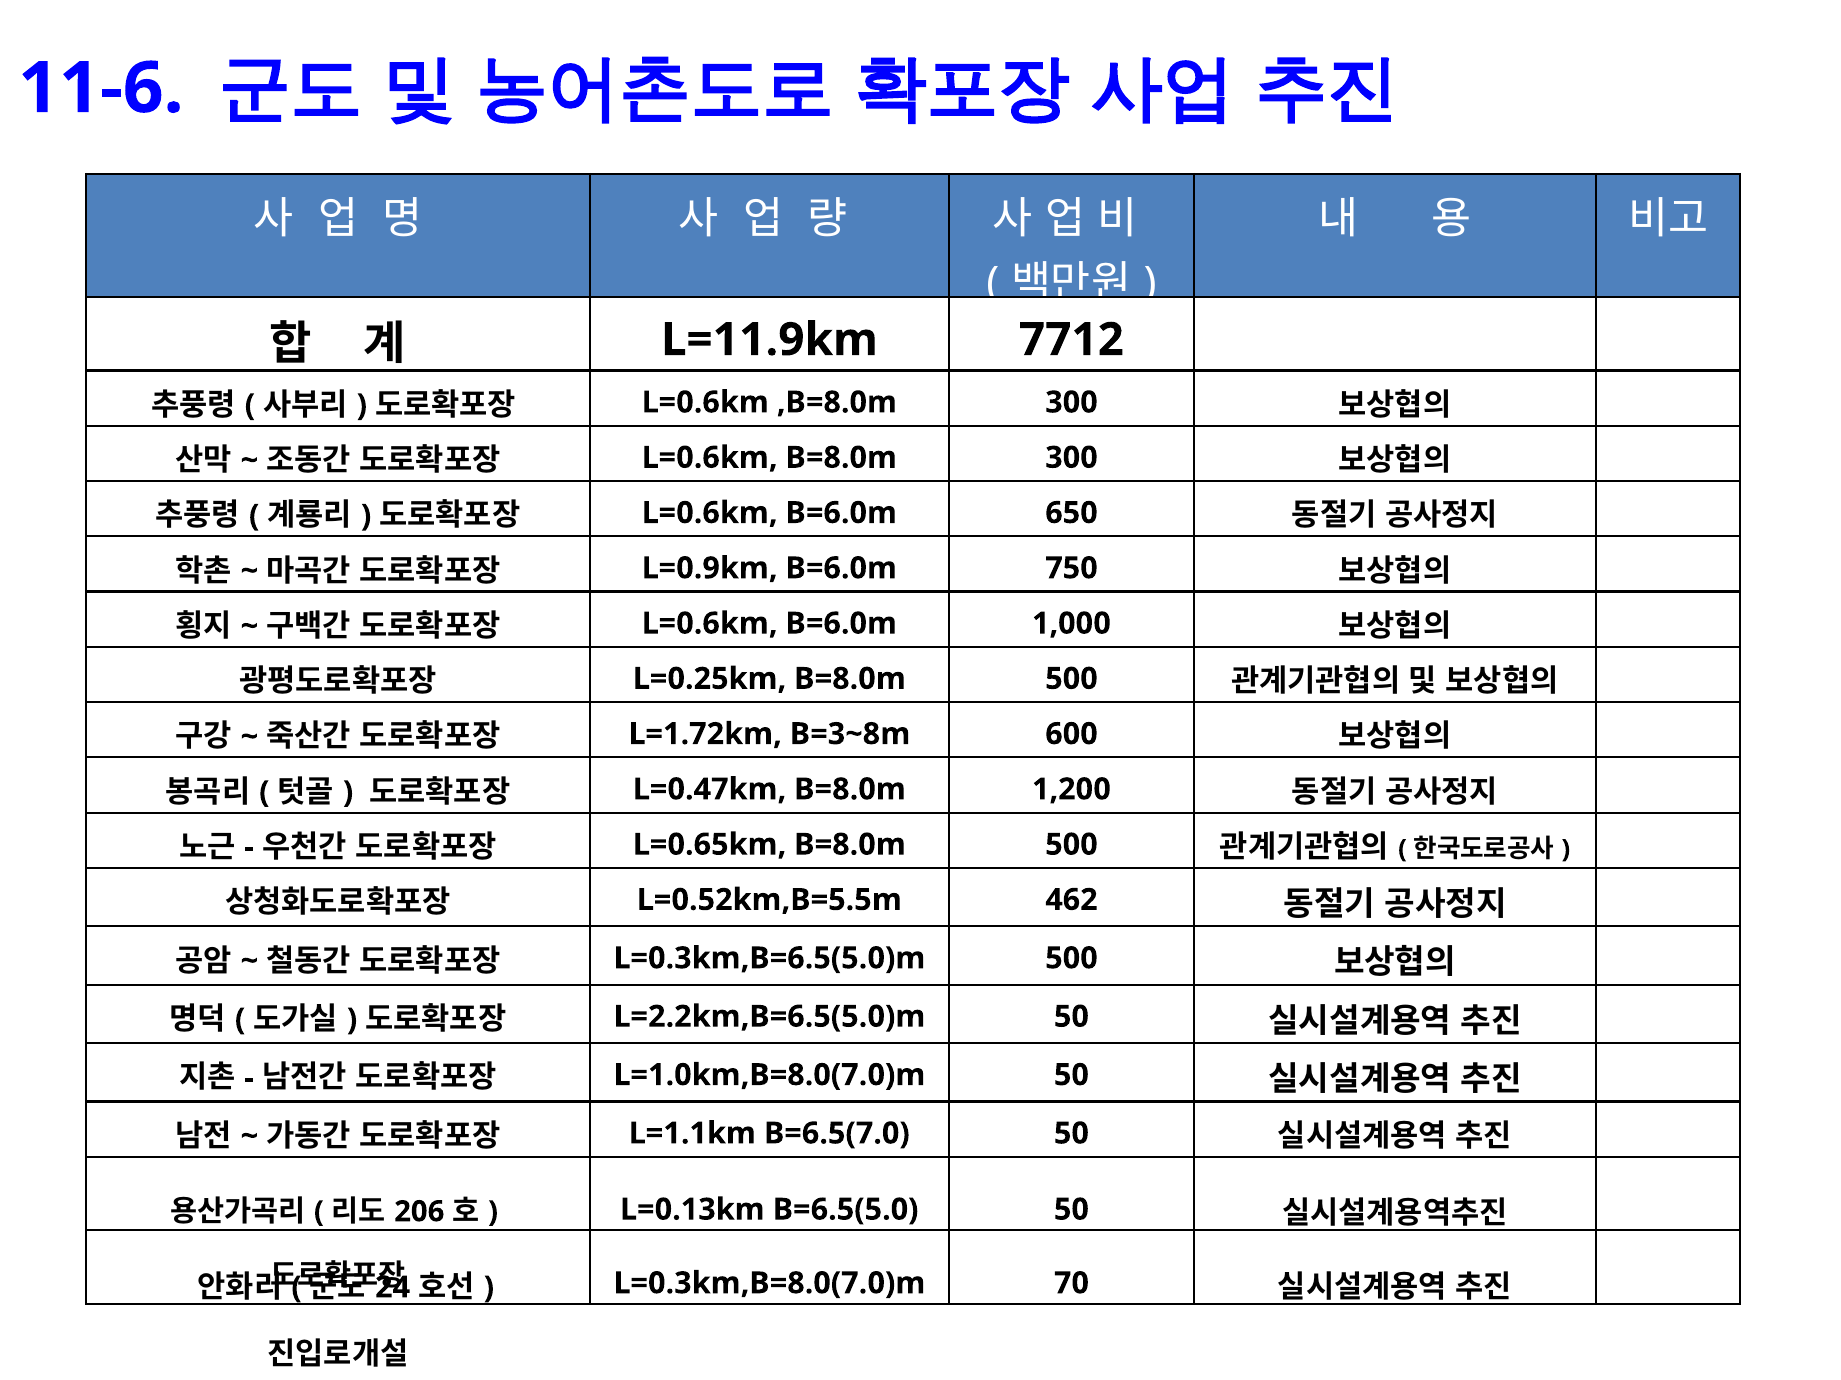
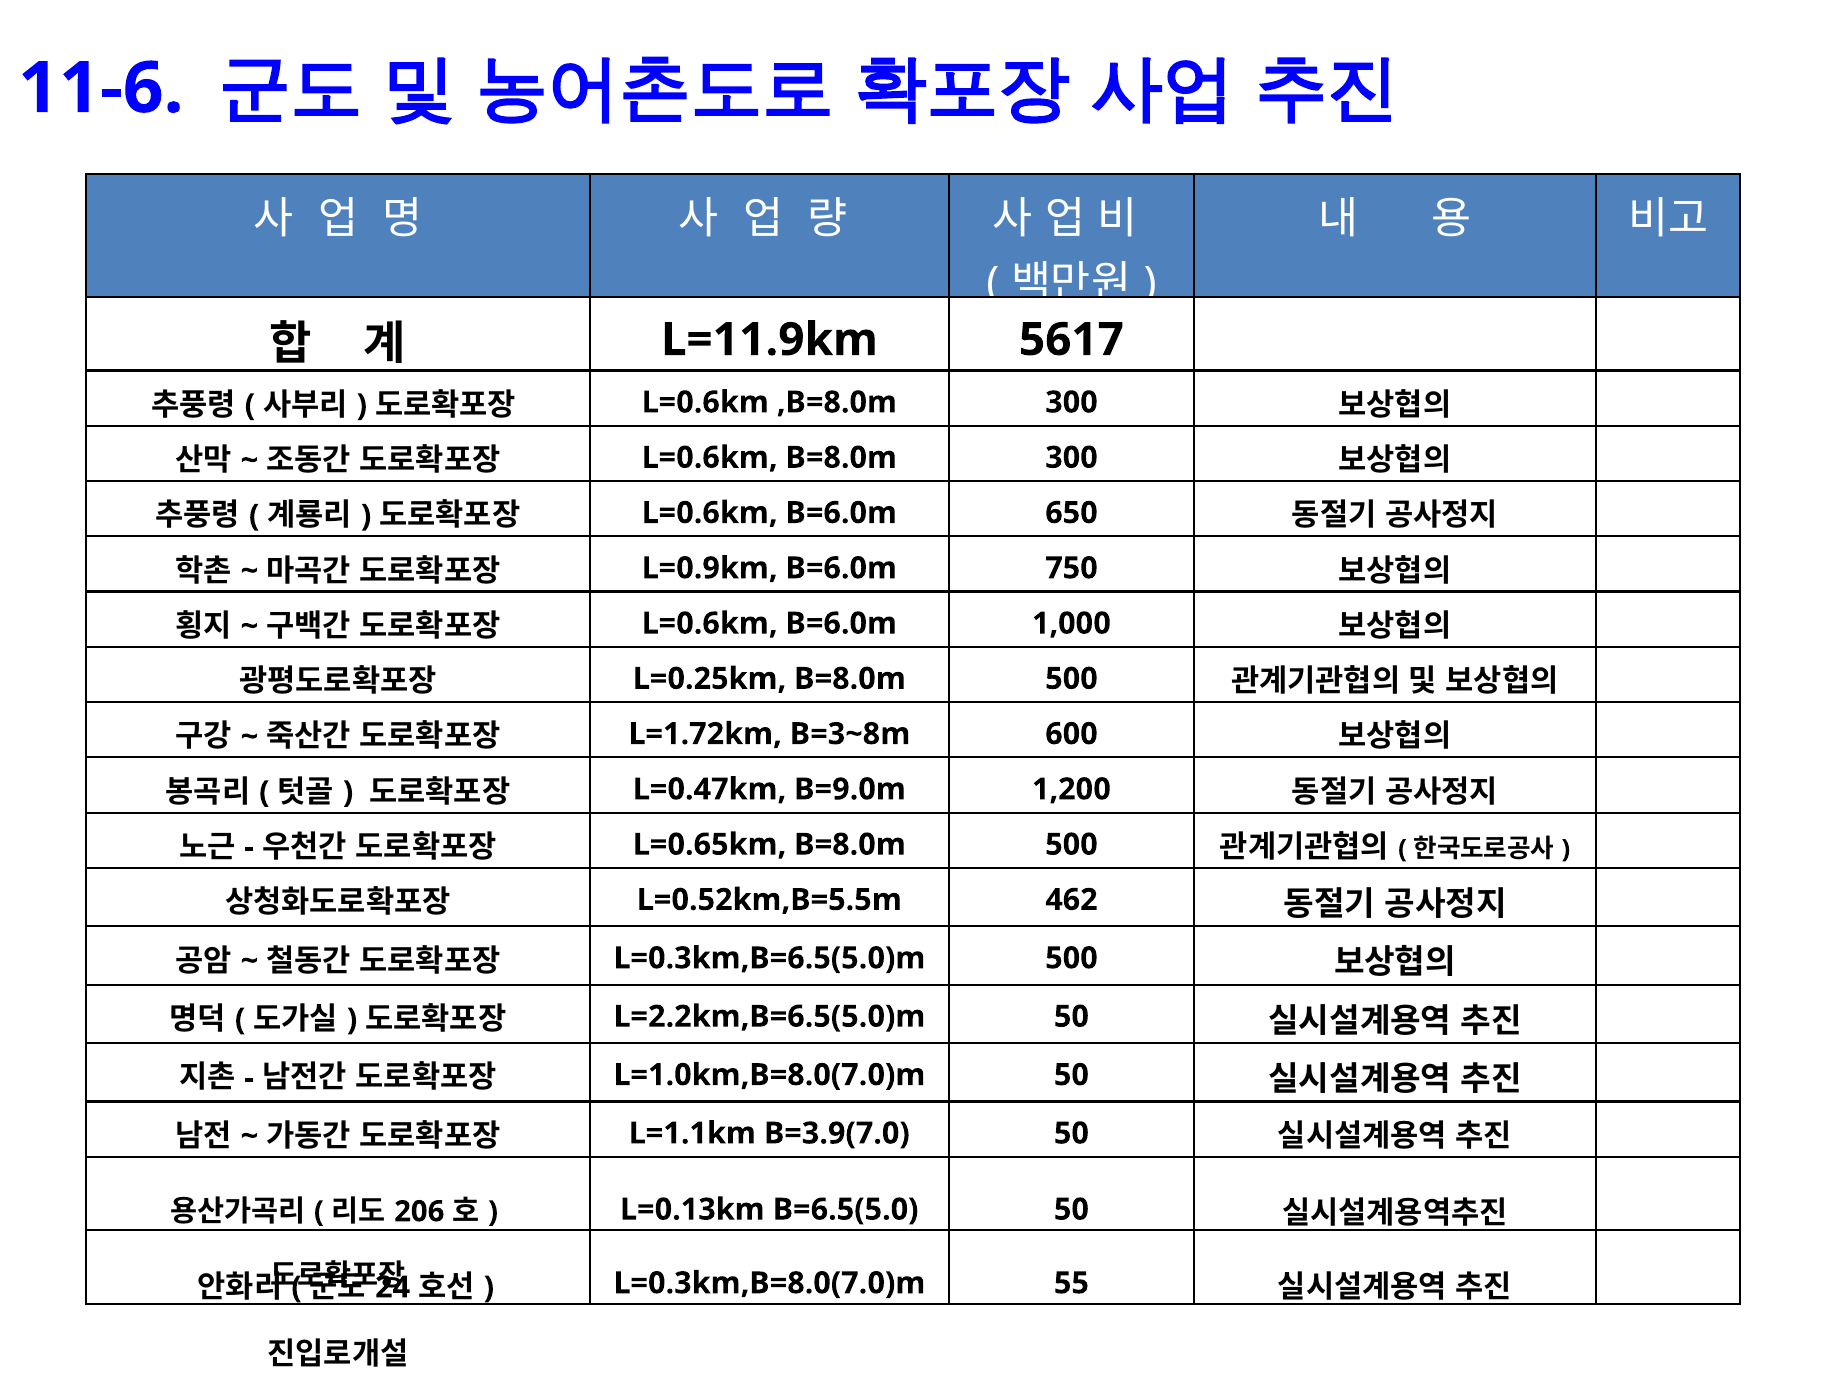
7712: 7712 -> 5617 (1071, 340)
L=0.47km B=8.0m: B=8.0m -> B=9.0m (850, 790)
B=6.5(7.0: B=6.5(7.0 -> B=3.9(7.0 (837, 1134)
70: 70 -> 55 (1071, 1284)
